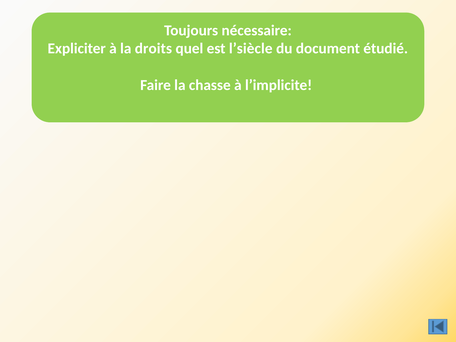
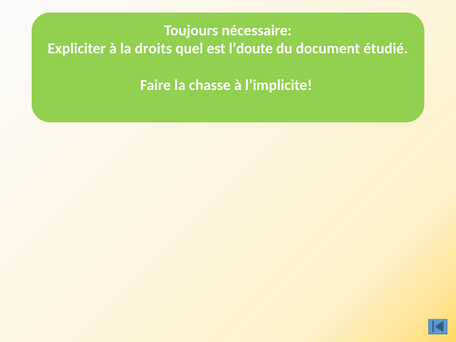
l’siècle: l’siècle -> l’doute (251, 49)
